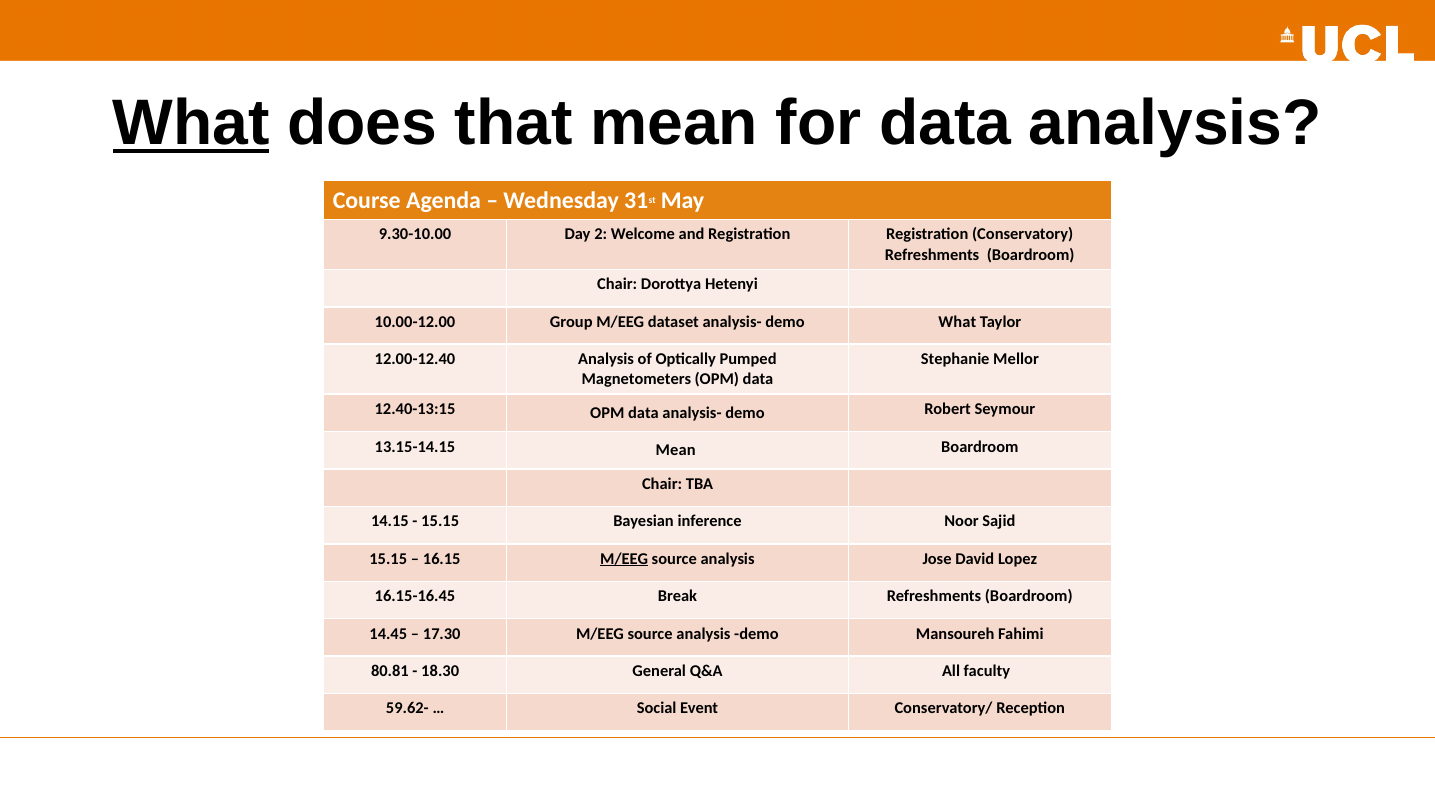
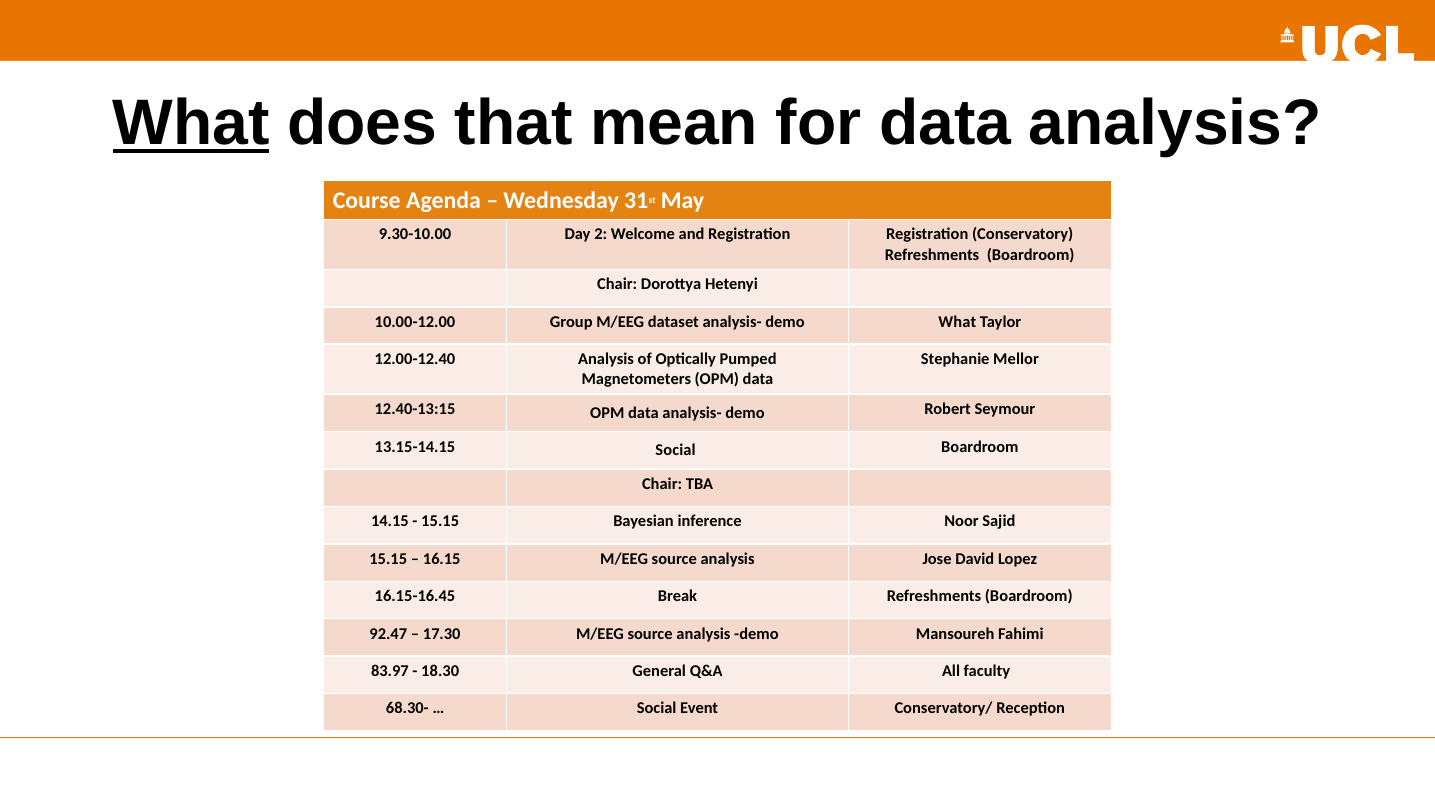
Mean: Mean -> Social (676, 451)
M/EEG underline: present -> none (624, 559)
14.45: 14.45 -> 92.47 (388, 634)
80.81: 80.81 -> 83.97 (390, 671)
59.62-: 59.62- -> 68.30- (407, 709)
